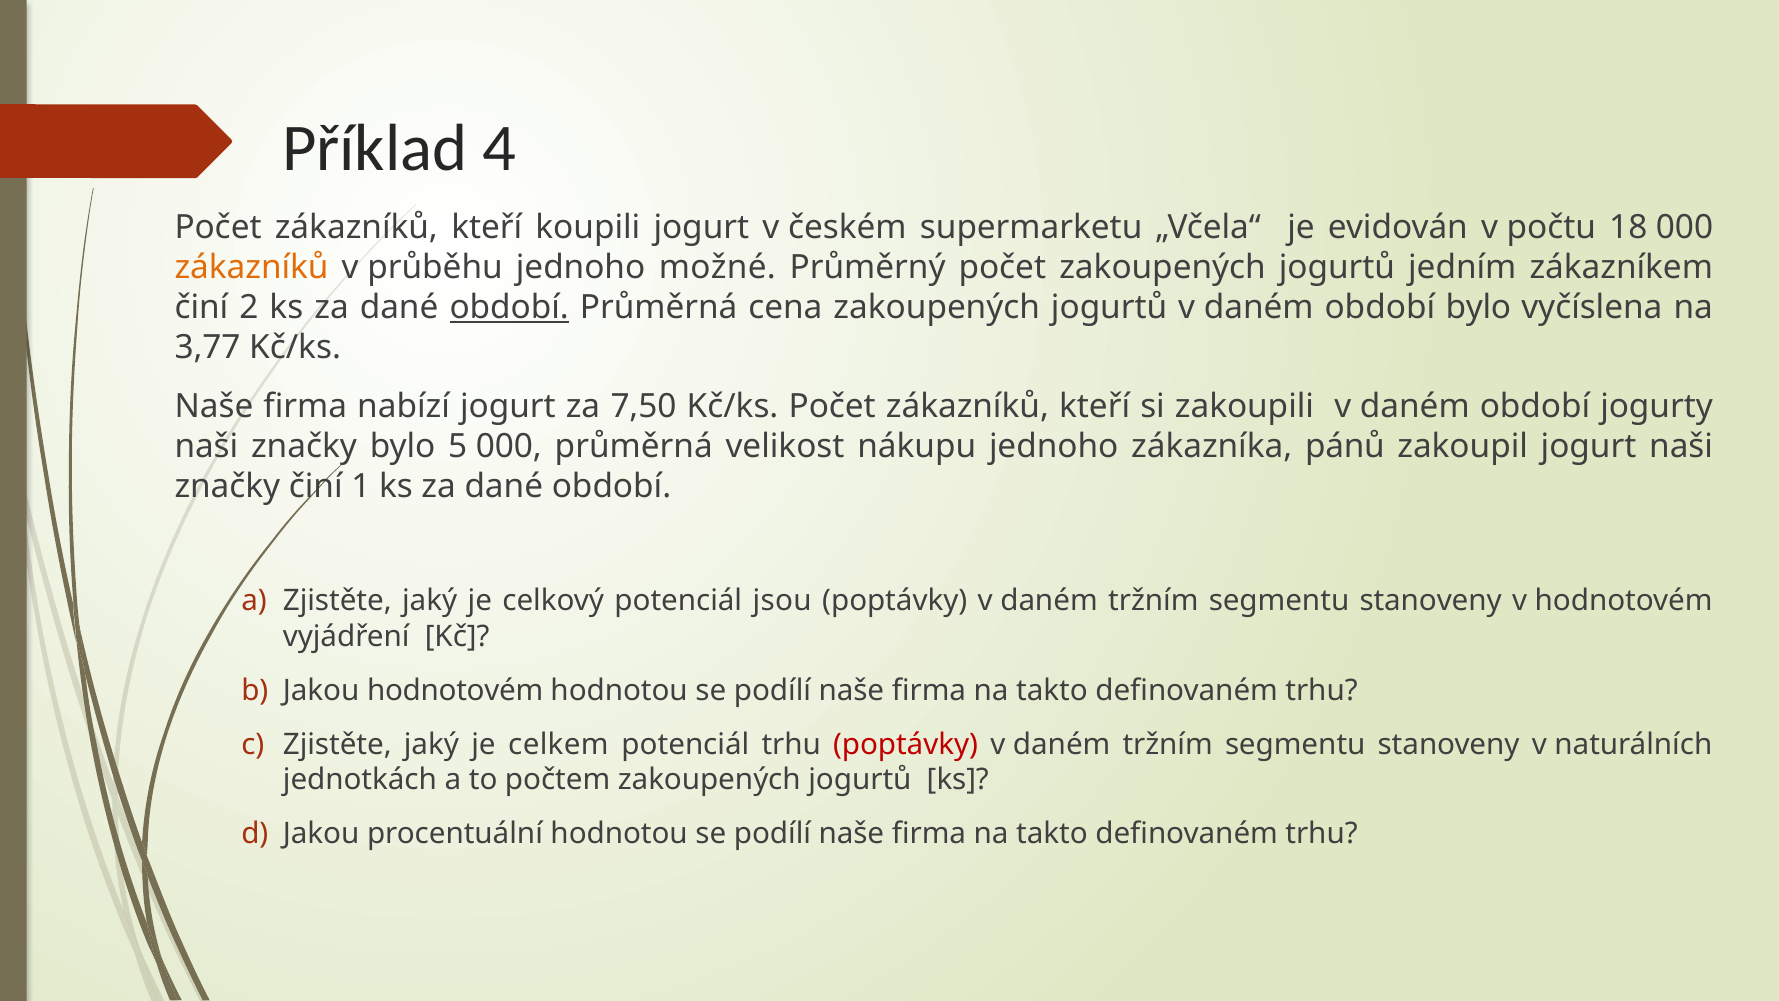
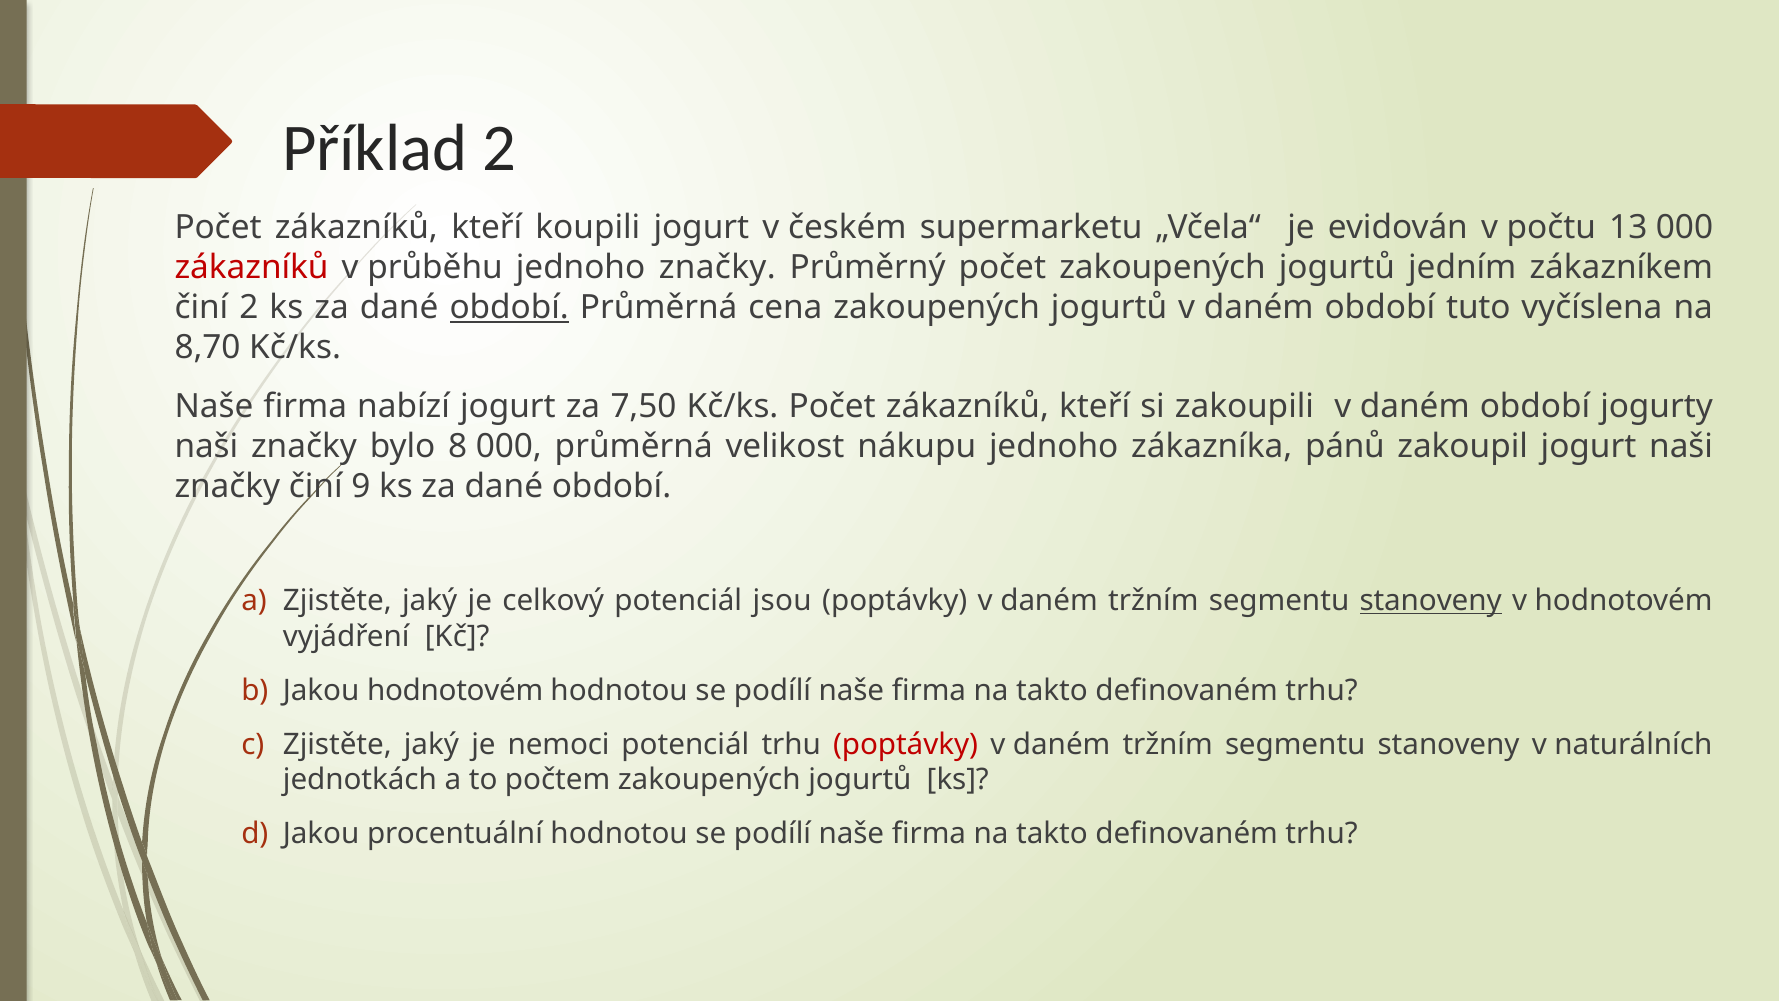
Příklad 4: 4 -> 2 (499, 148)
18: 18 -> 13 (1628, 227)
zákazníků colour: orange -> red (252, 267)
jednoho možné: možné -> značky (717, 267)
období bylo: bylo -> tuto (1478, 307)
3,77: 3,77 -> 8,70 (208, 347)
5: 5 -> 8 (458, 446)
1: 1 -> 9 (361, 486)
stanoveny underline: none -> present (1431, 601)
celkem: celkem -> nemoci (559, 744)
